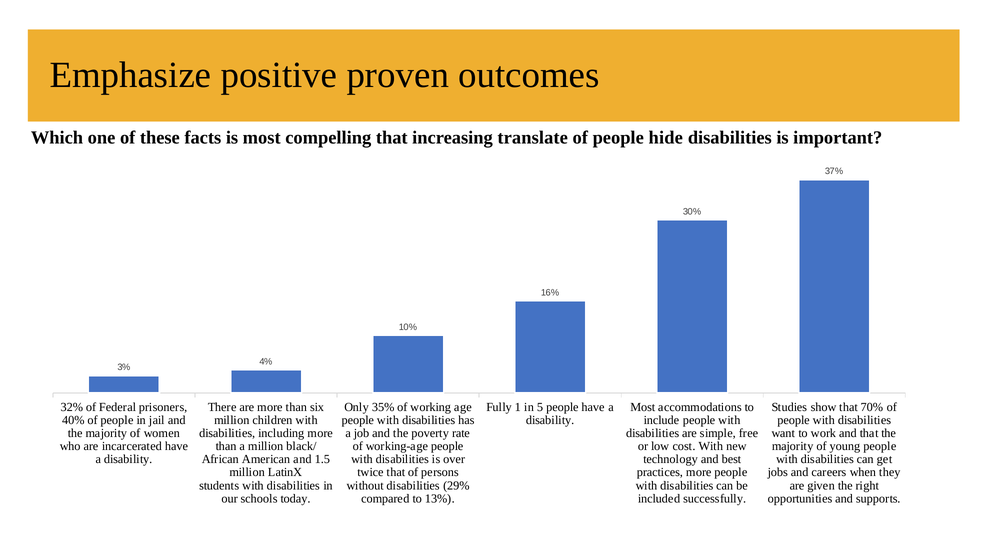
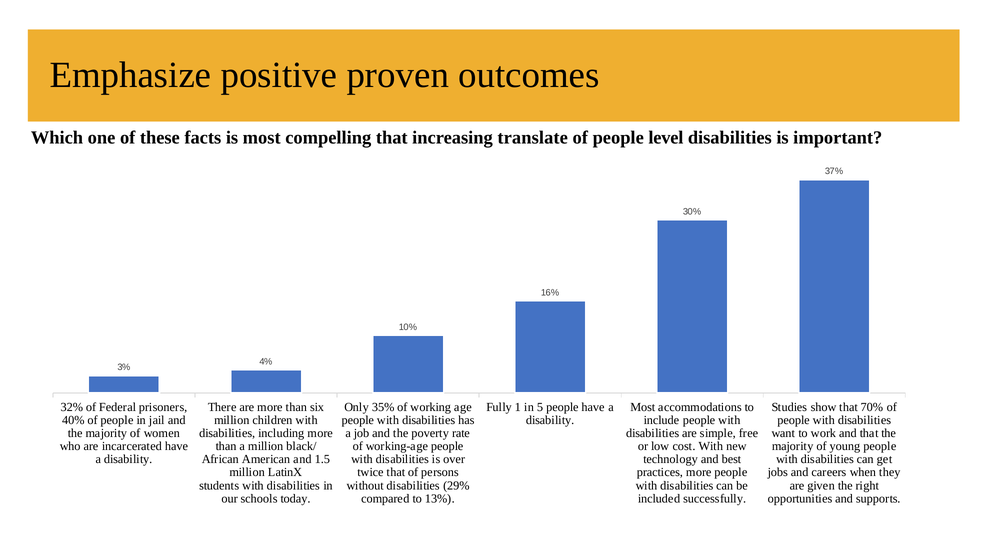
hide: hide -> level (666, 138)
